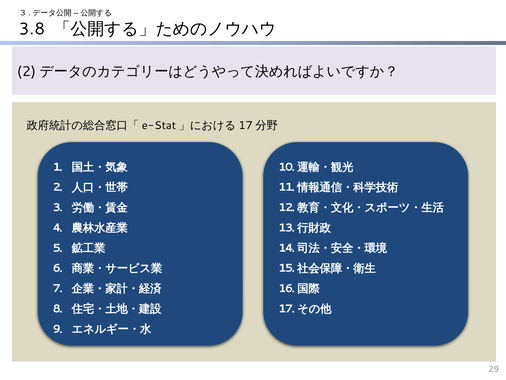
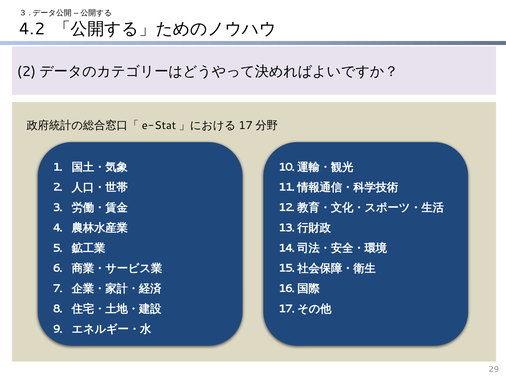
3.8: 3.8 -> 4.2 (32, 29)
